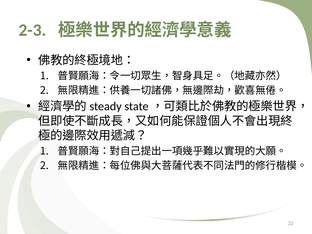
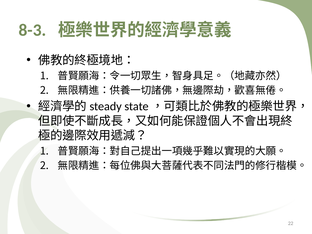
2-3: 2-3 -> 8-3 (32, 30)
